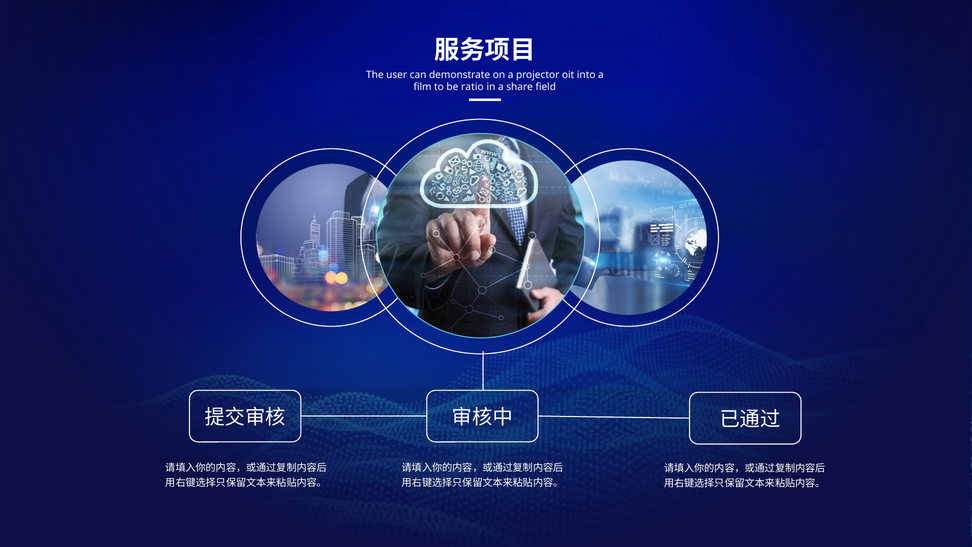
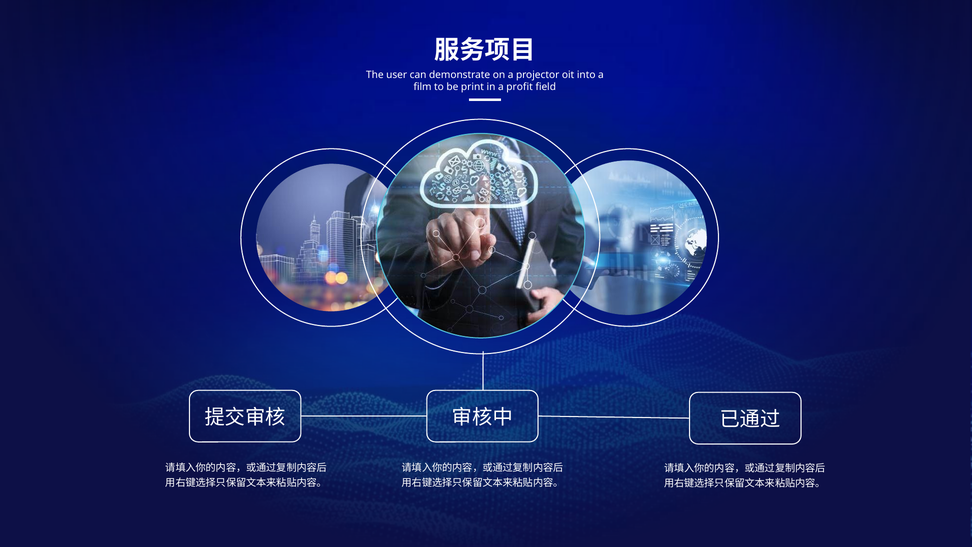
ratio: ratio -> print (472, 87)
share: share -> profit (520, 87)
